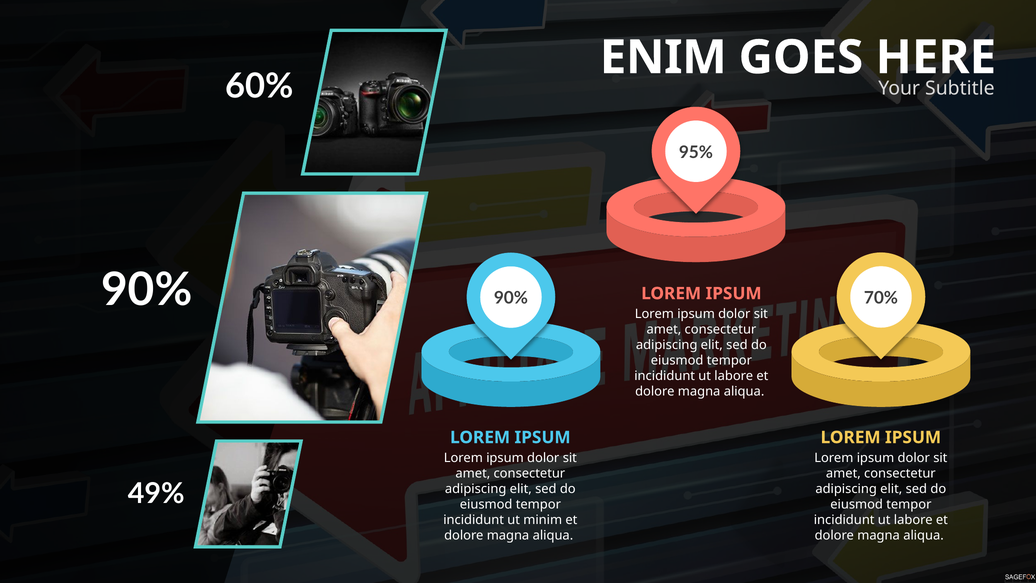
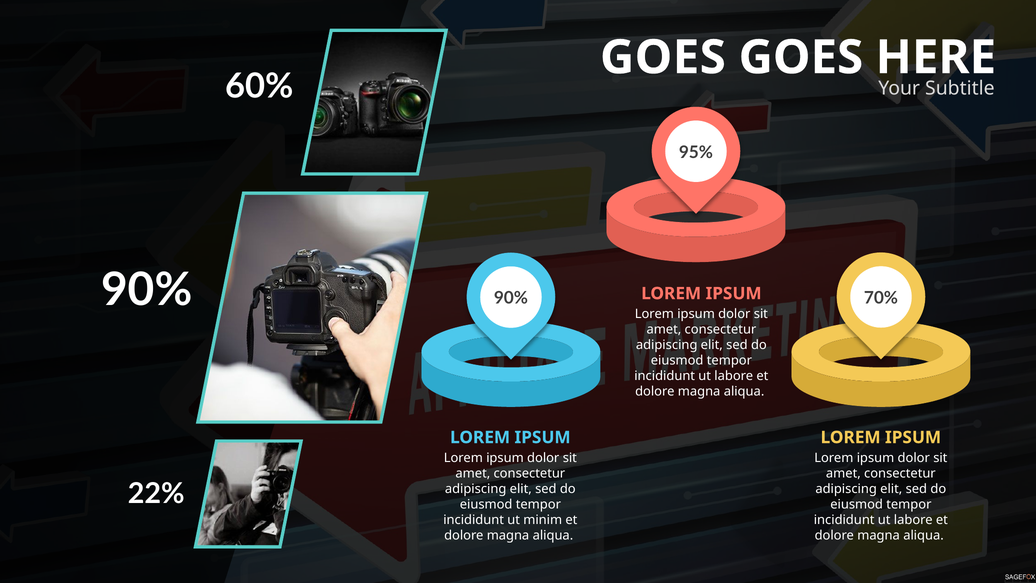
ENIM: ENIM -> GOES (663, 58)
49%: 49% -> 22% (156, 494)
